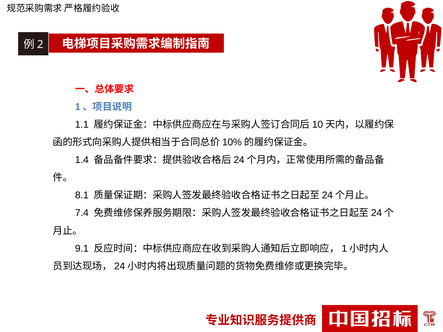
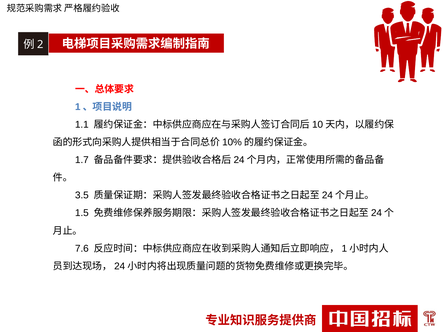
1.4: 1.4 -> 1.7 (82, 160)
8.1: 8.1 -> 3.5 (82, 196)
7.4: 7.4 -> 1.5 (82, 213)
9.1: 9.1 -> 7.6 (82, 249)
